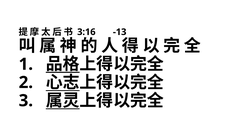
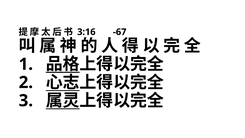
-13: -13 -> -67 (120, 32)
